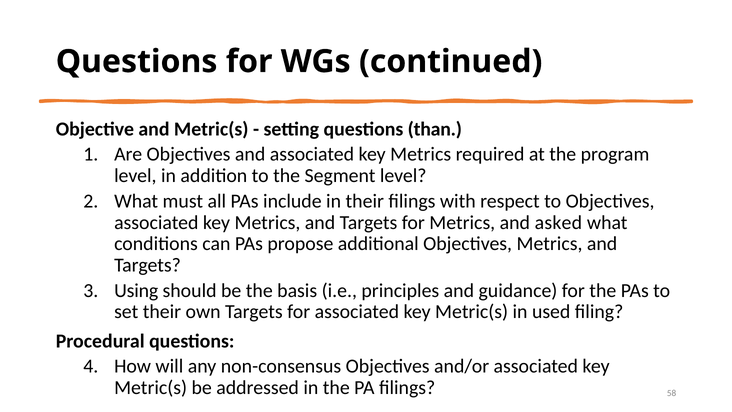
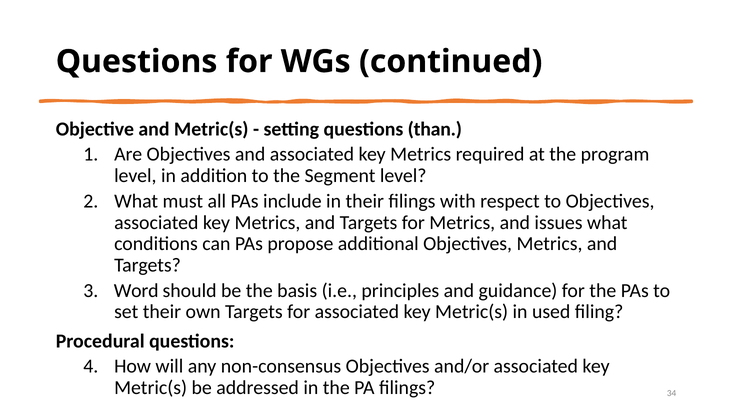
asked: asked -> issues (558, 222)
Using: Using -> Word (136, 290)
58: 58 -> 34 (672, 393)
